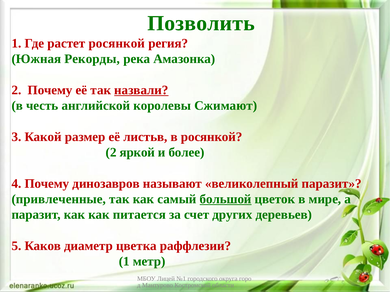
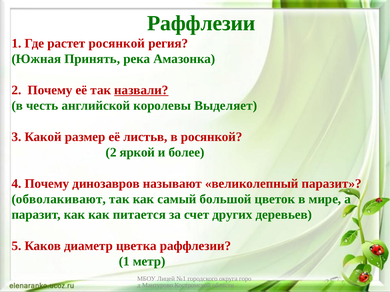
Позволить: Позволить -> Раффлезии (201, 23)
Рекорды: Рекорды -> Принять (92, 59)
Сжимают: Сжимают -> Выделяет (226, 106)
привлеченные: привлеченные -> обволакивают (59, 199)
большой underline: present -> none (226, 199)
